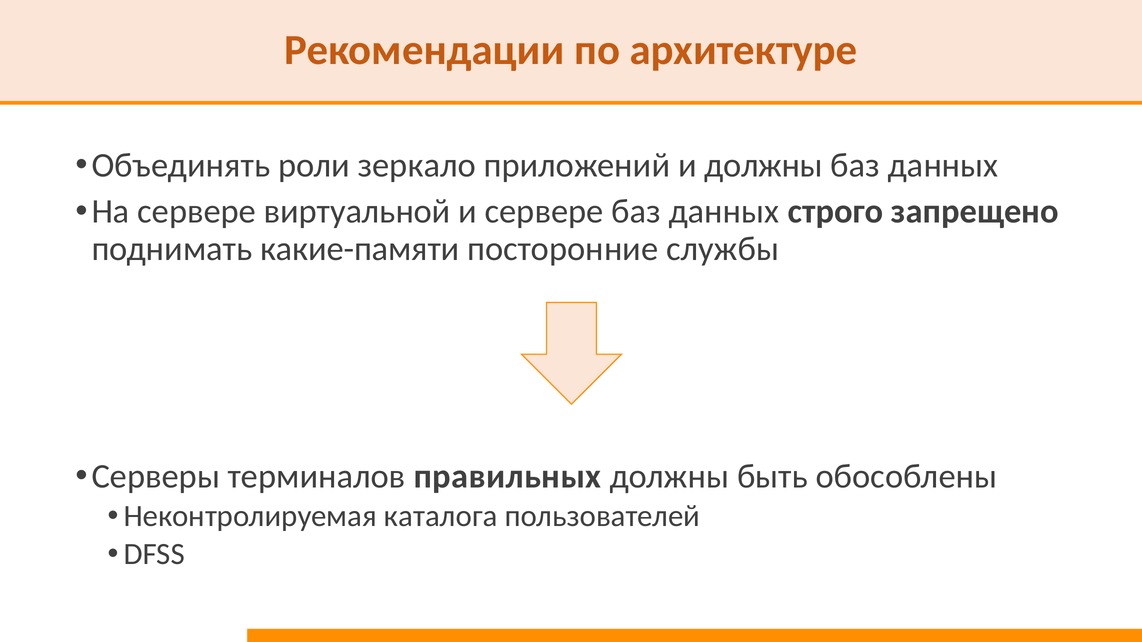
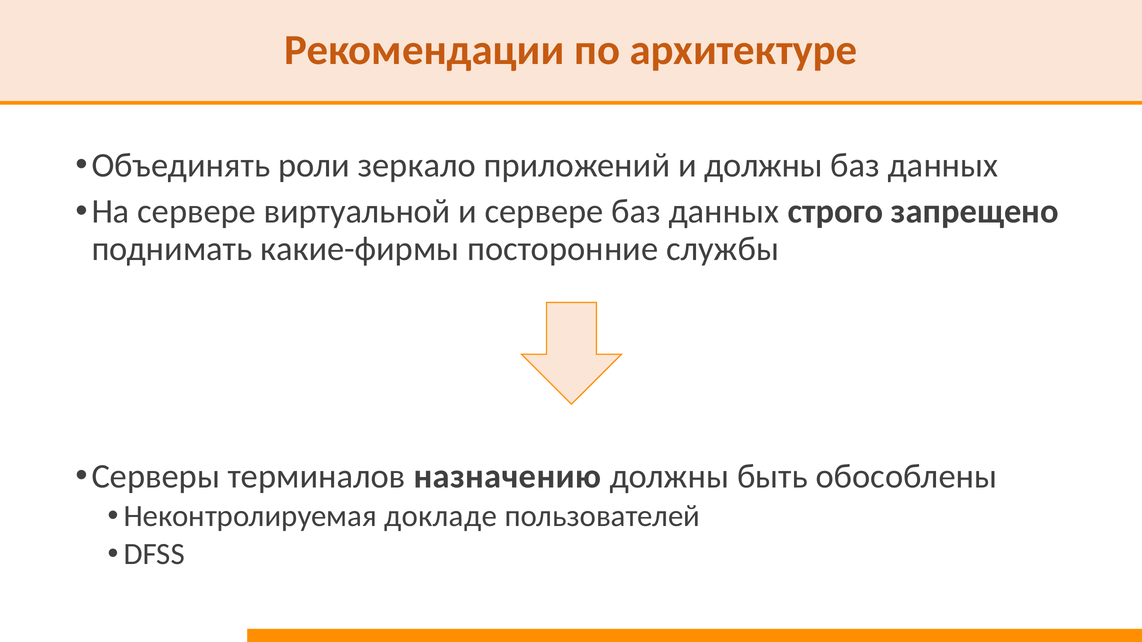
какие-памяти: какие-памяти -> какие-фирмы (360, 249)
правильных: правильных -> назначению (508, 477)
каталога: каталога -> докладе (441, 517)
